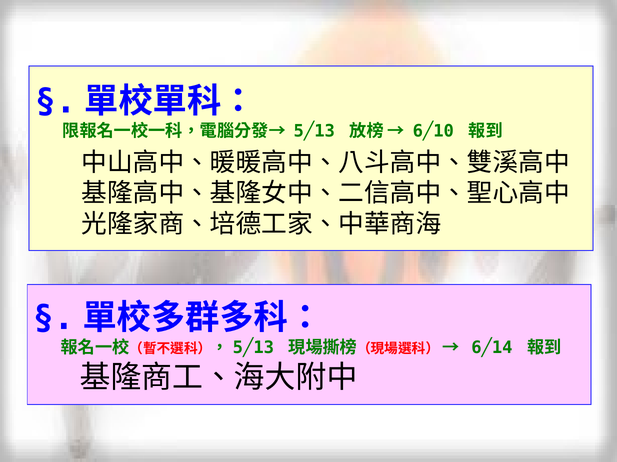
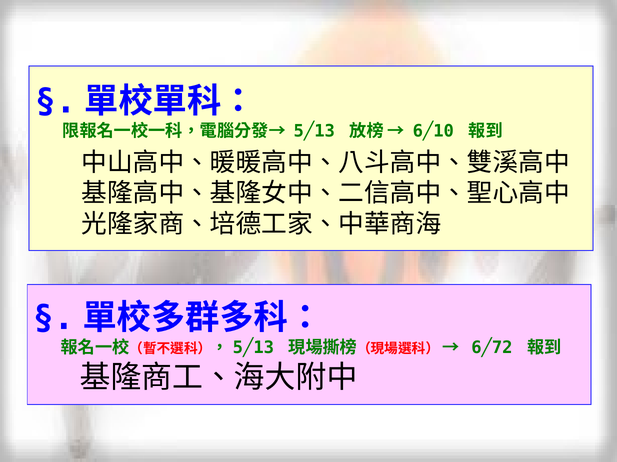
6╱14: 6╱14 -> 6╱72 (492, 348)
